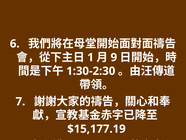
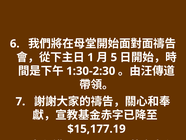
9: 9 -> 5 (114, 57)
